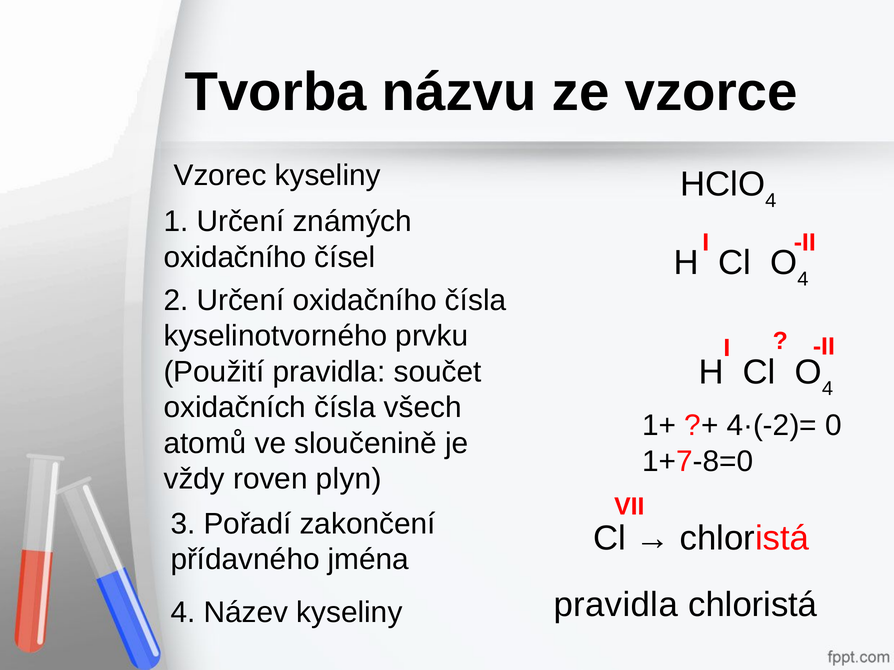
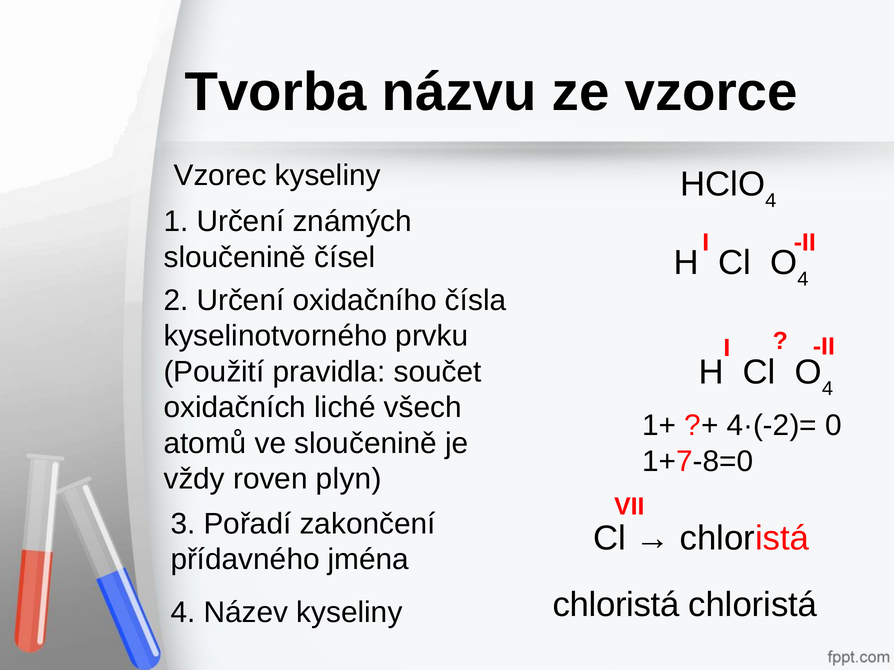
oxidačního: oxidačního -> sloučenině (235, 257)
oxidačních čísla: čísla -> liché (345, 408)
pravidla: pravidla -> chloristá (616, 605)
